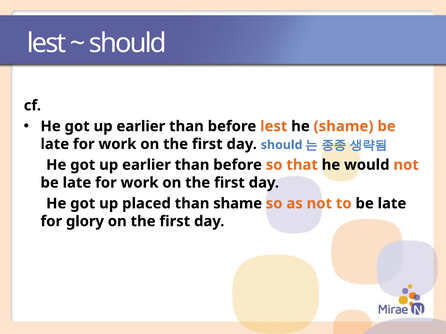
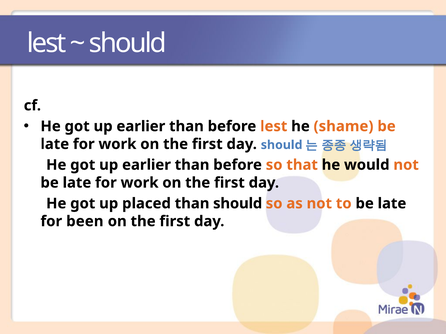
than shame: shame -> should (238, 204)
glory: glory -> been (85, 222)
